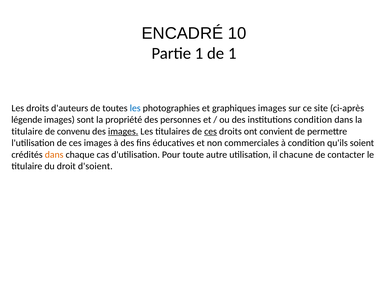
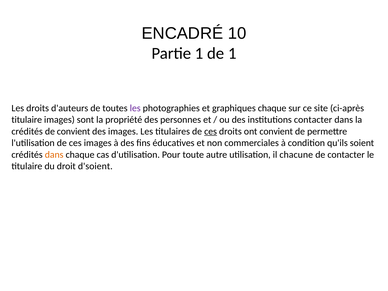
les colour: blue -> purple (135, 108)
graphiques images: images -> chaque (272, 108)
légende: légende -> titulaire (27, 120)
institutions condition: condition -> contacter (313, 120)
titulaire: titulaire -> crédités (27, 131)
de convenu: convenu -> convient (74, 131)
images underline: present -> none (123, 131)
